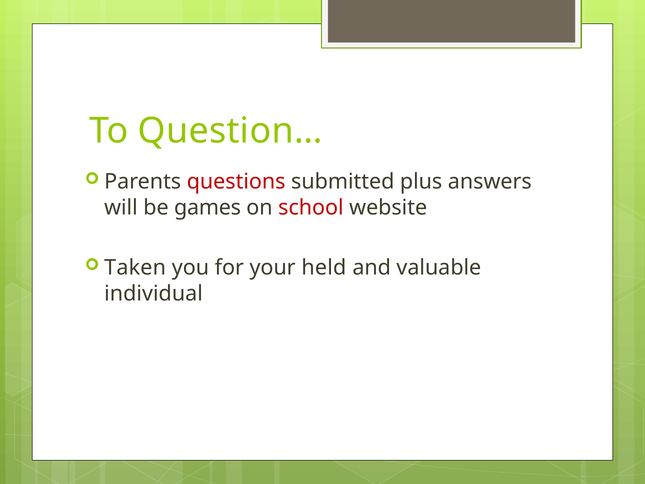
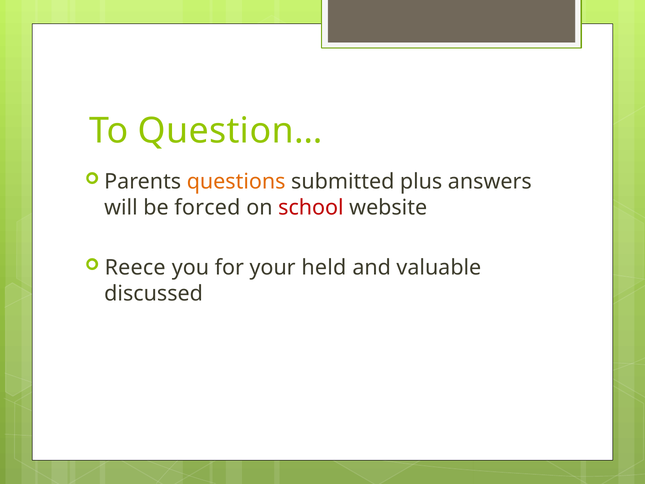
questions colour: red -> orange (236, 182)
games: games -> forced (207, 207)
Taken: Taken -> Reece (135, 268)
individual: individual -> discussed (154, 293)
